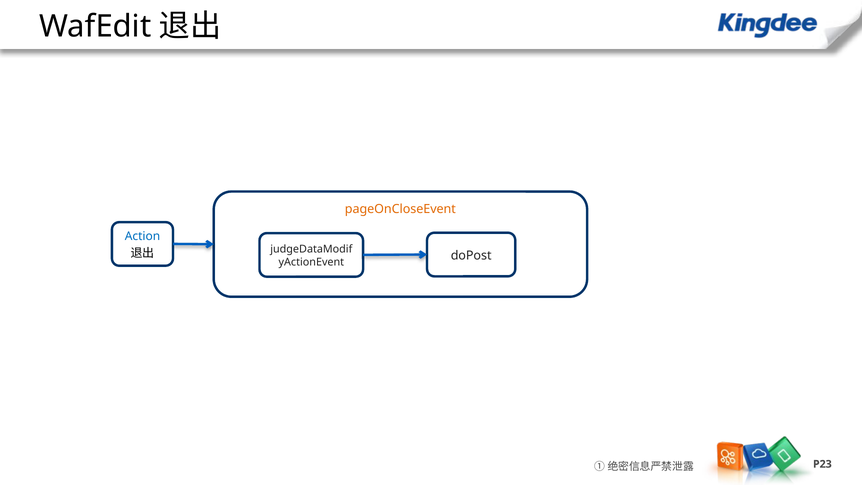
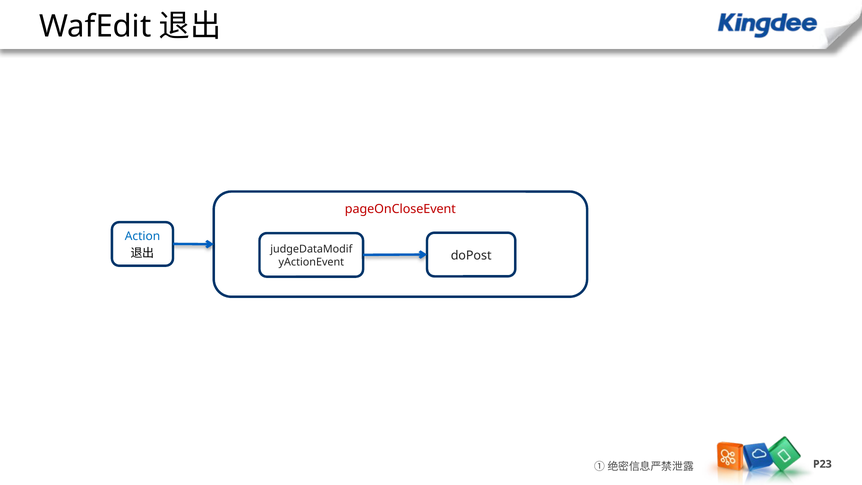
pageOnCloseEvent colour: orange -> red (400, 209)
